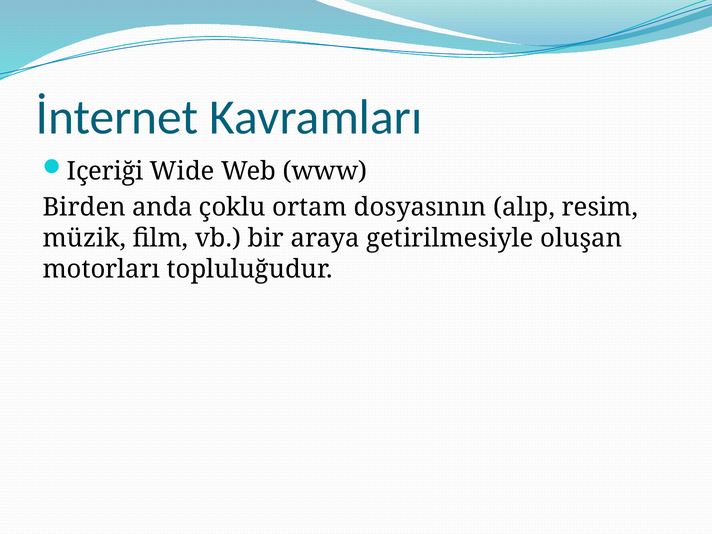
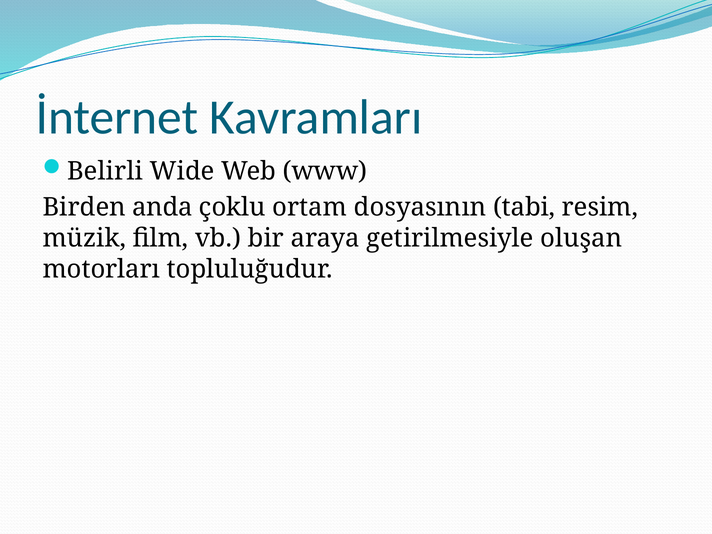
Içeriği: Içeriği -> Belirli (105, 171)
alıp: alıp -> tabi (524, 207)
